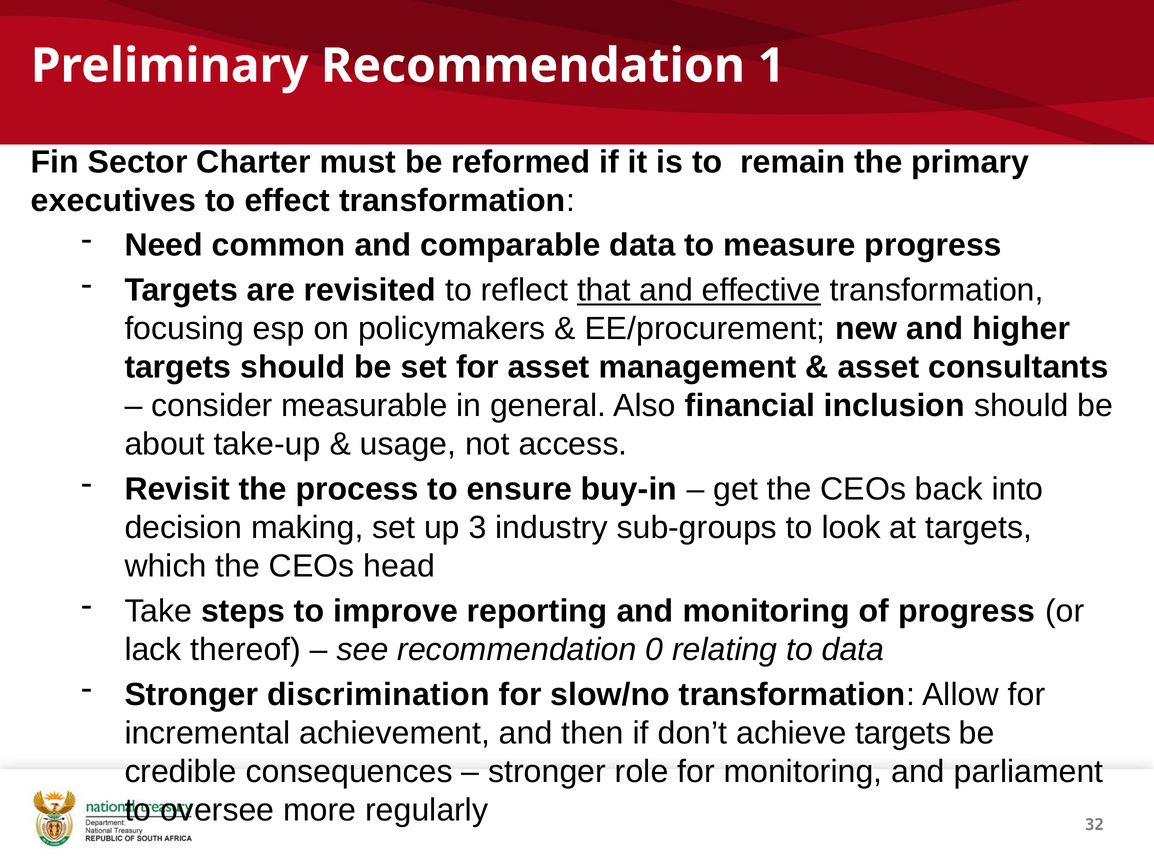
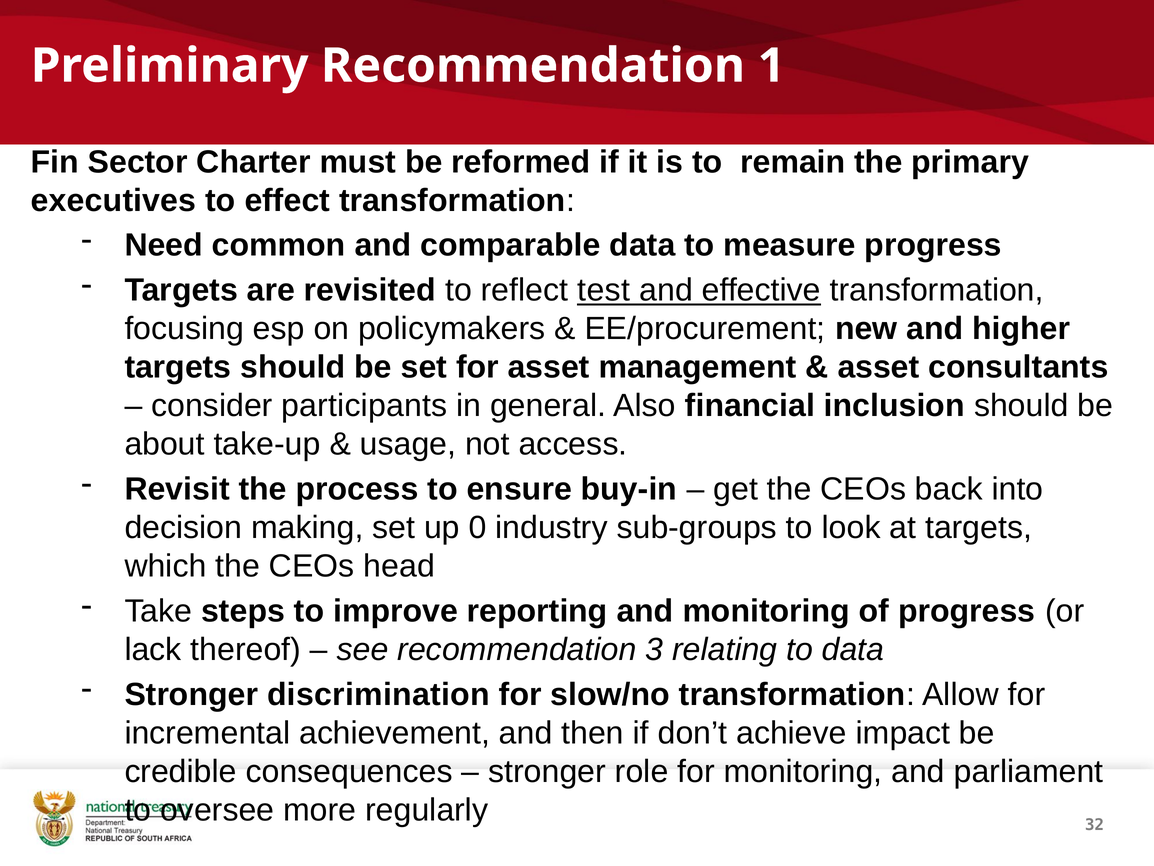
that: that -> test (604, 290)
measurable: measurable -> participants (364, 406)
3: 3 -> 0 (478, 527)
0: 0 -> 3 (654, 649)
achieve targets: targets -> impact (903, 733)
